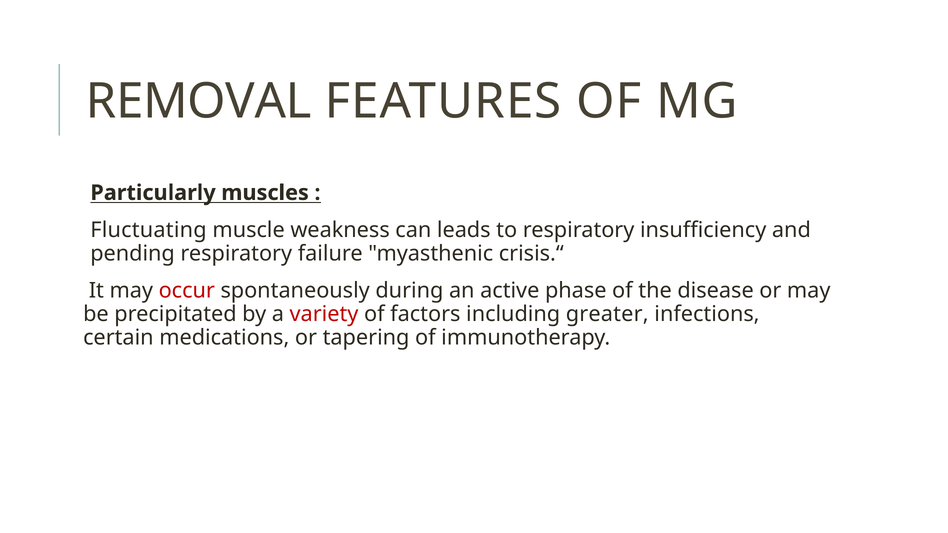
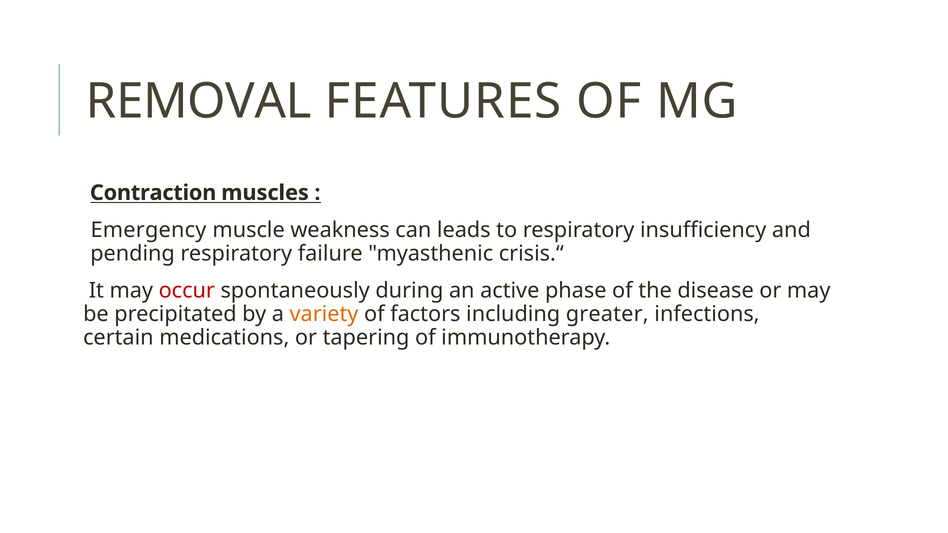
Particularly: Particularly -> Contraction (153, 193)
Fluctuating: Fluctuating -> Emergency (148, 230)
variety colour: red -> orange (324, 314)
